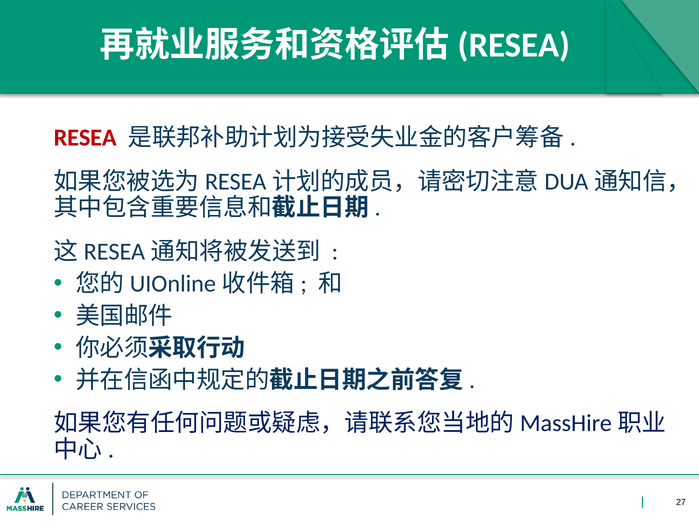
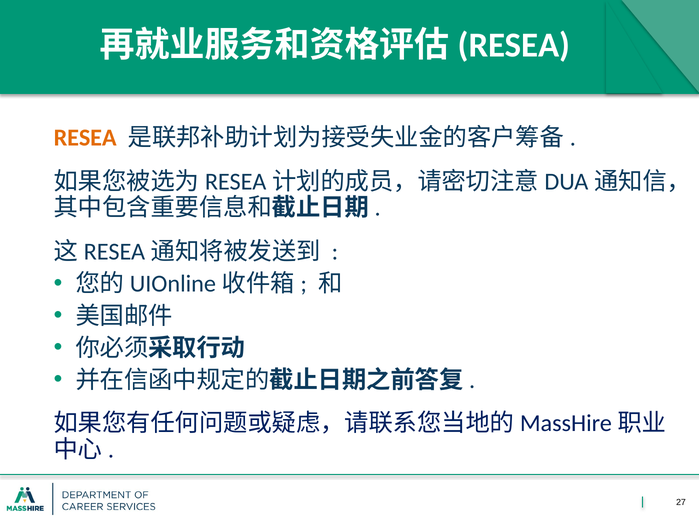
RESEA colour: red -> orange (85, 138)
